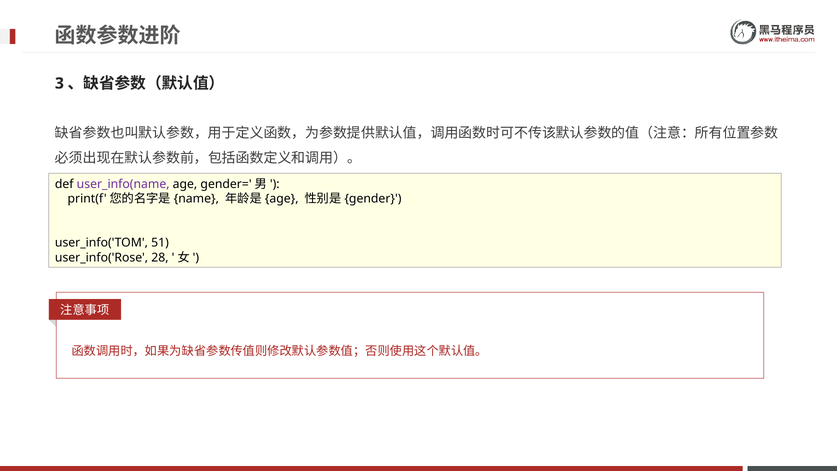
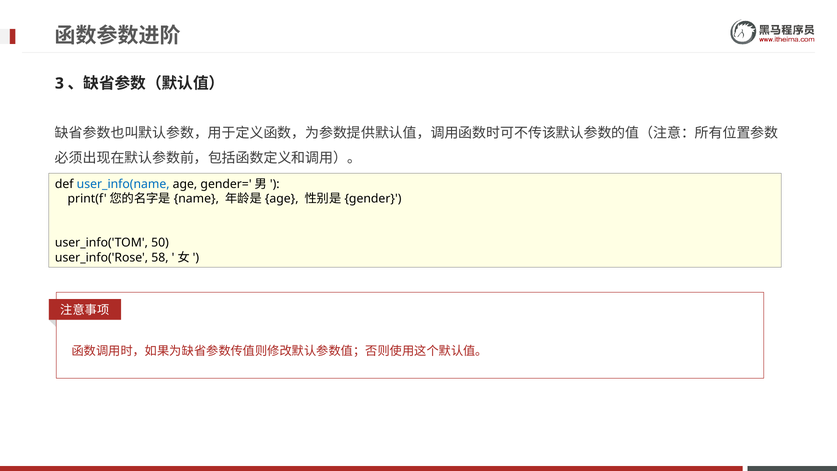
user_info(name colour: purple -> blue (123, 184)
51: 51 -> 50 (160, 243)
28: 28 -> 58 (160, 257)
